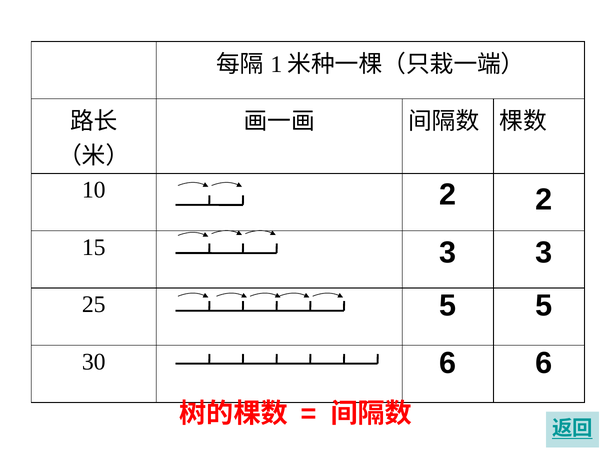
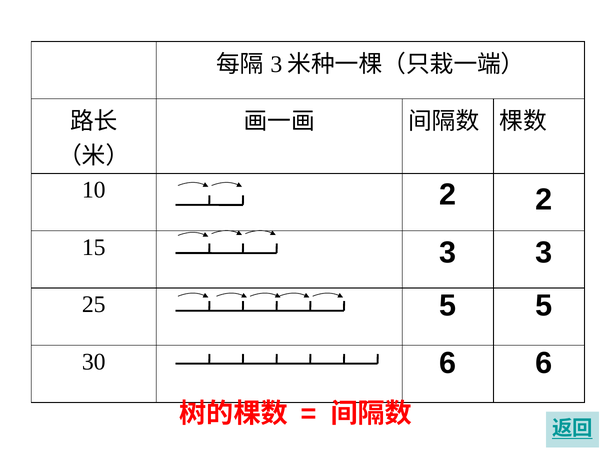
1: 1 -> 3 (276, 64)
